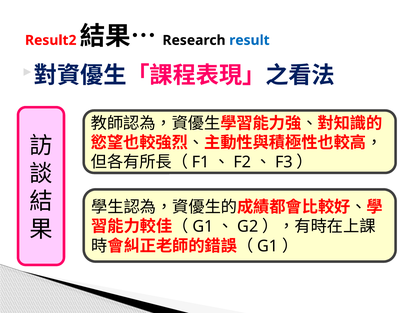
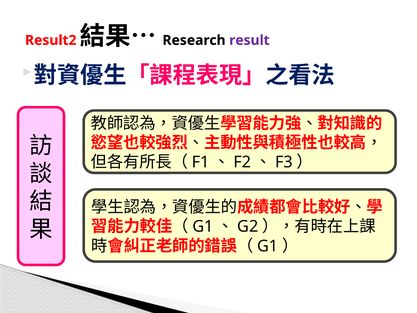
result colour: blue -> purple (249, 40)
